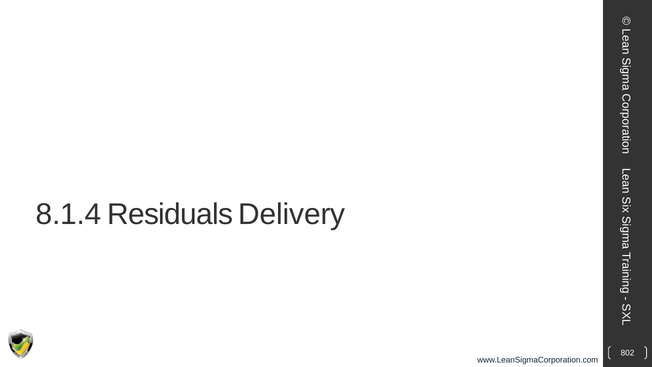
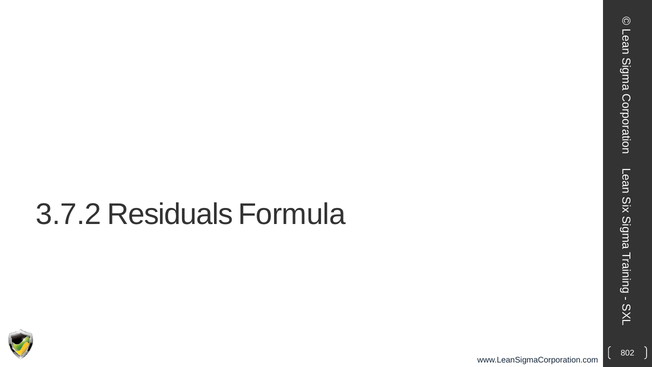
8.1.4: 8.1.4 -> 3.7.2 (69, 214)
Delivery: Delivery -> Formula (292, 214)
